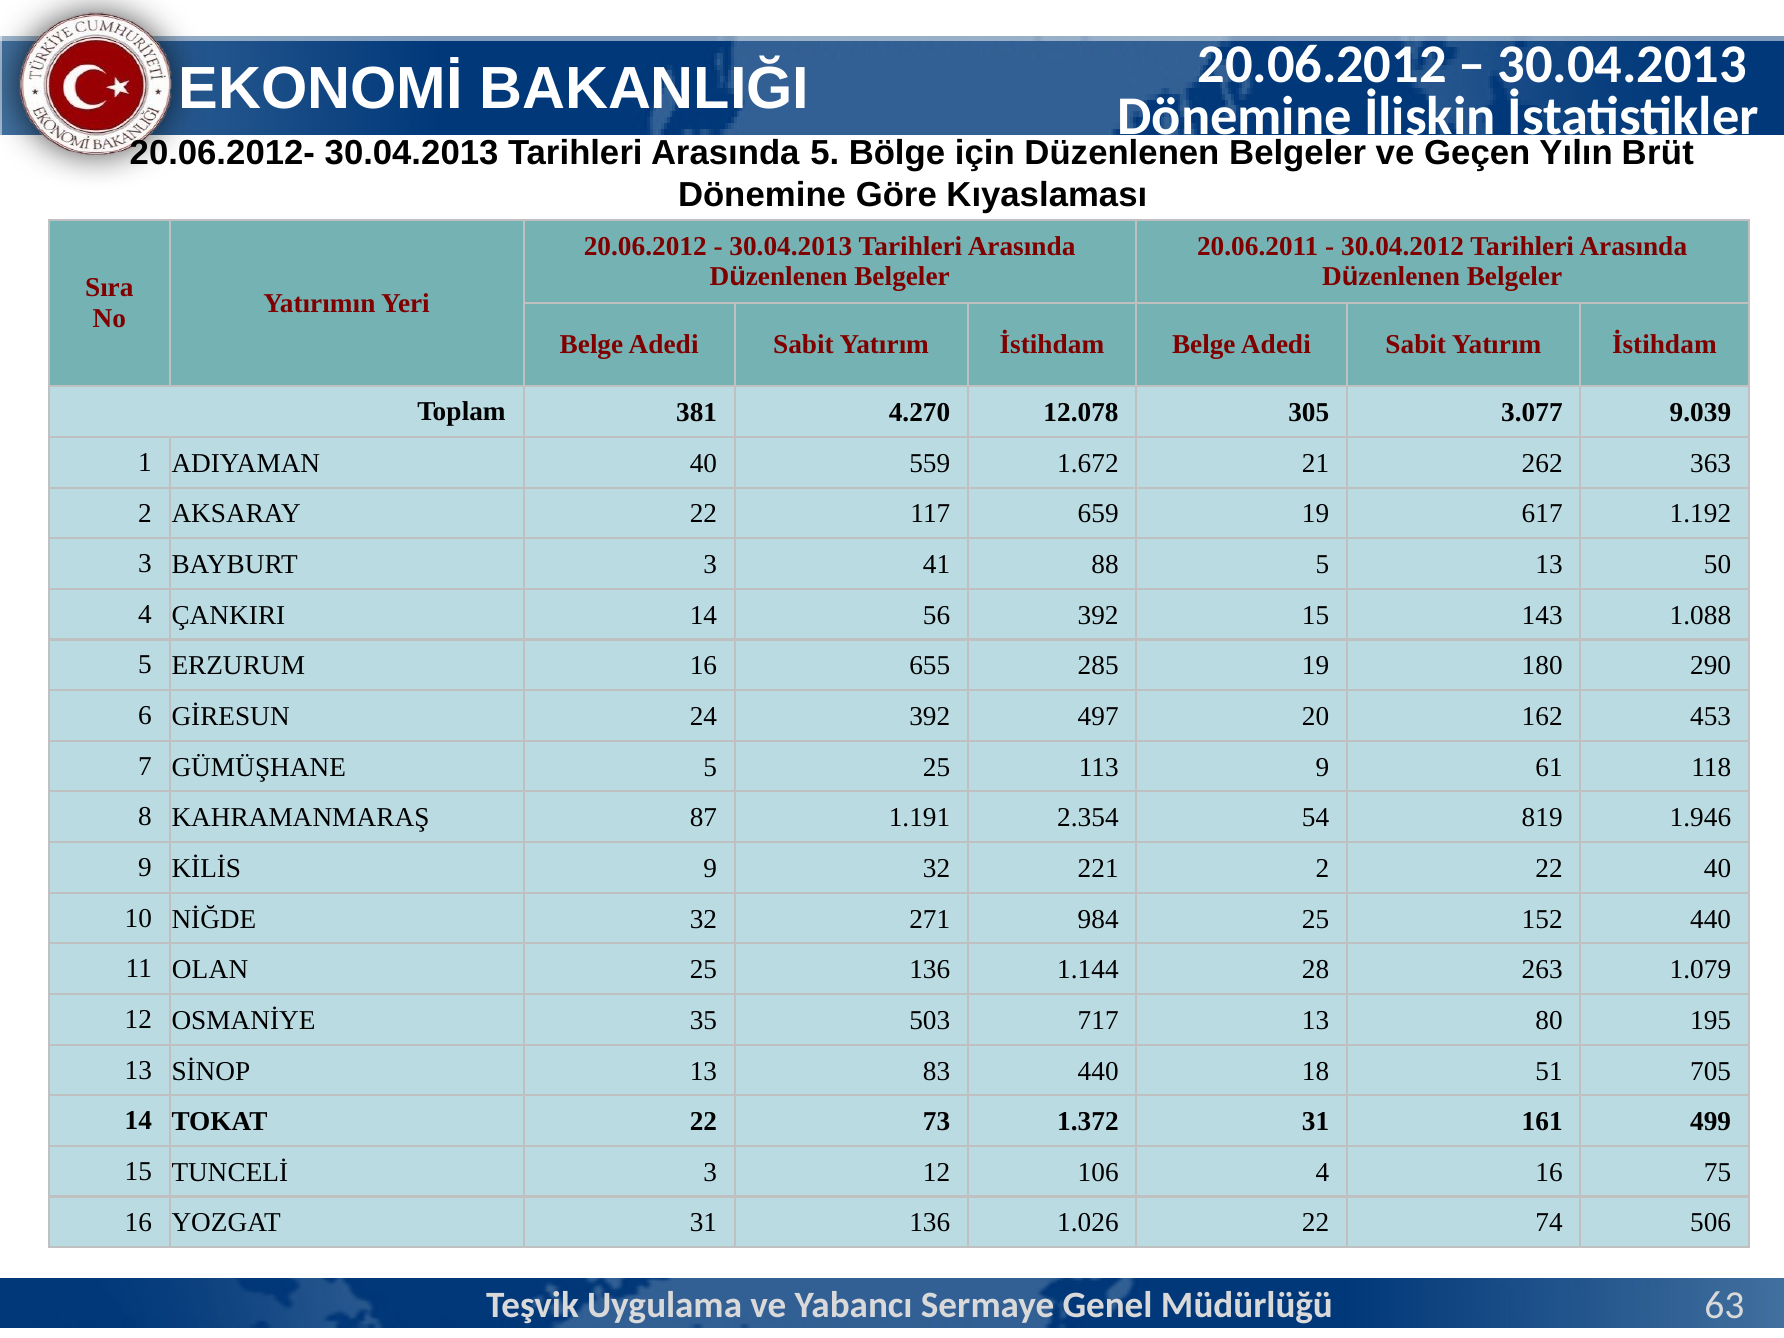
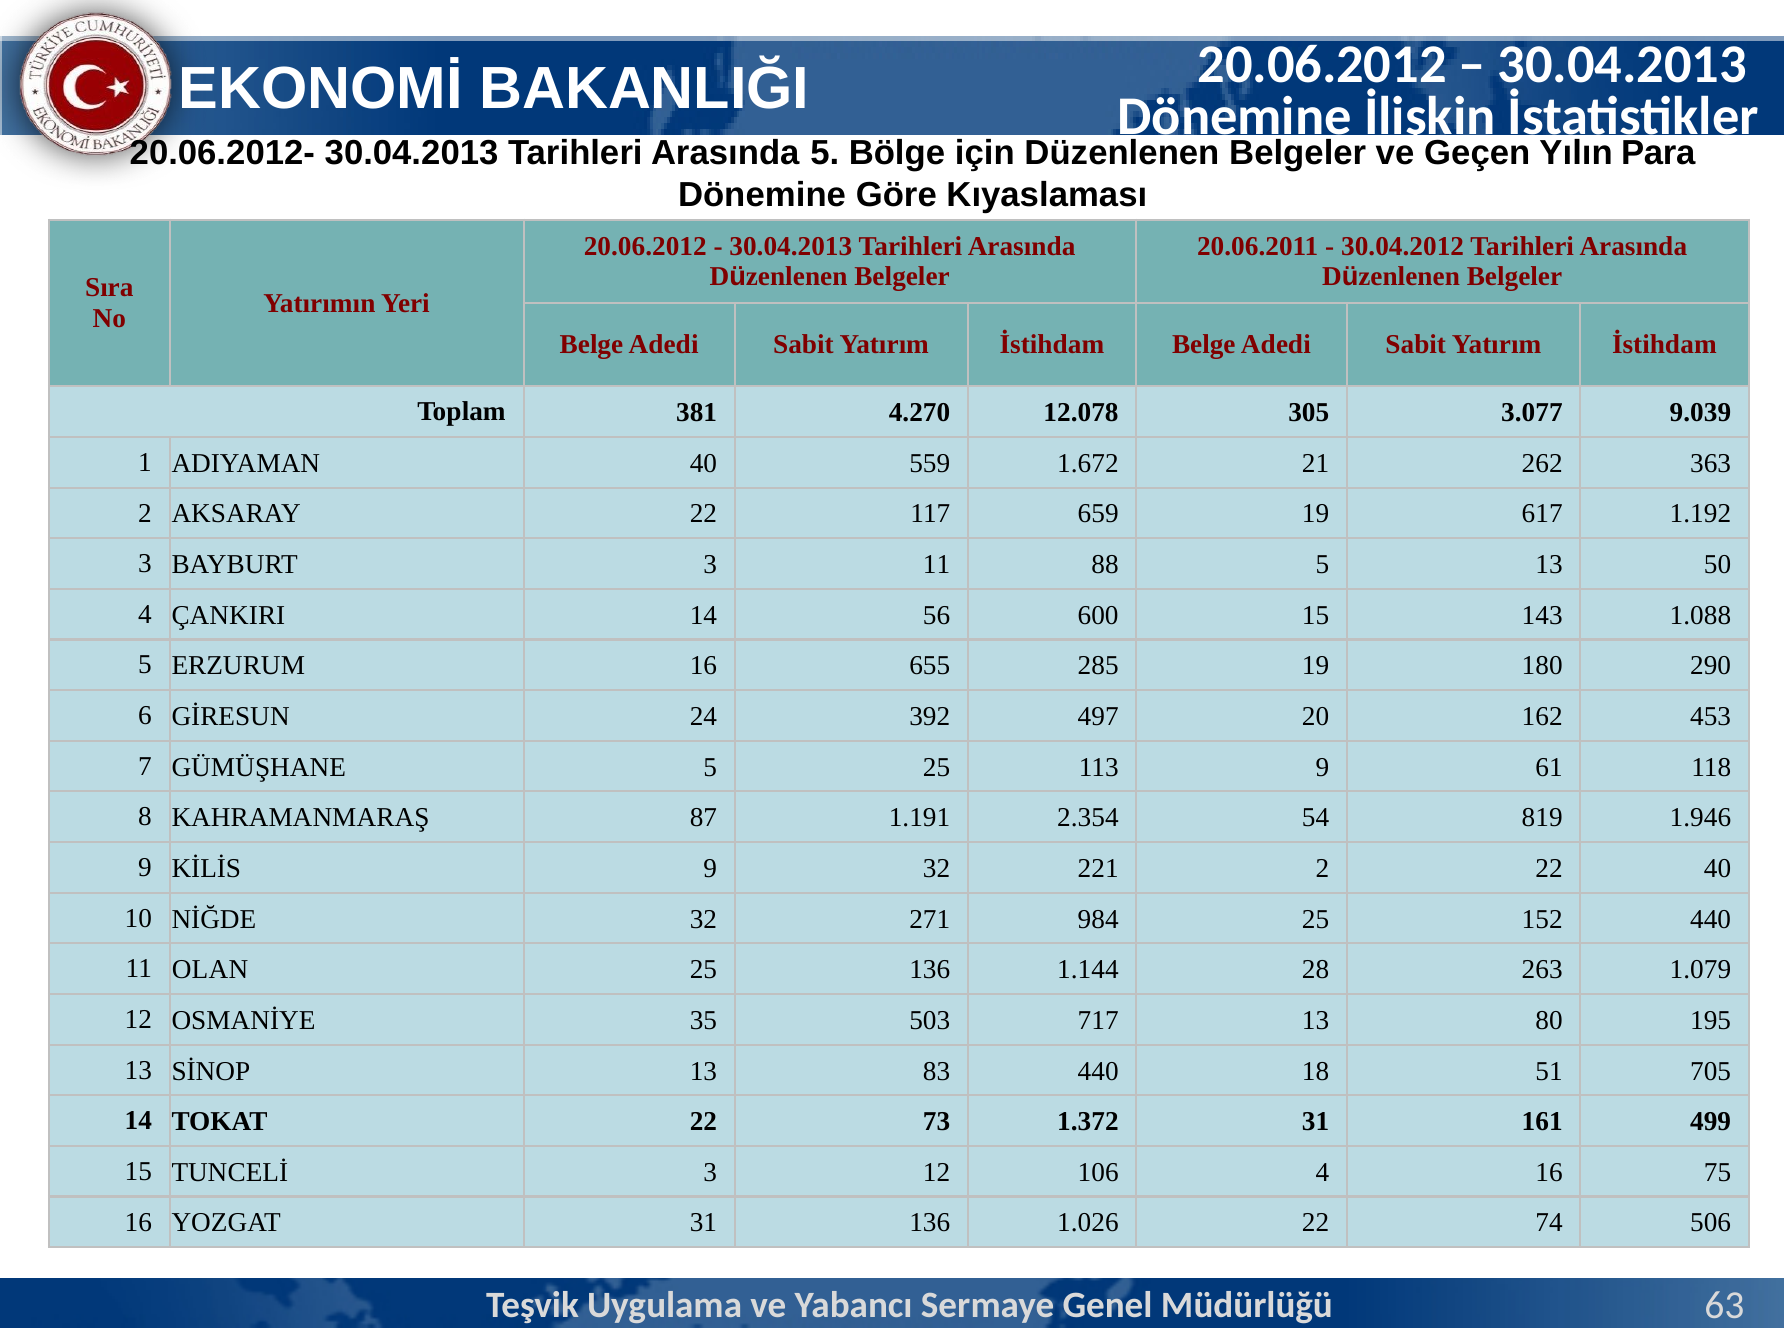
Brüt: Brüt -> Para (1658, 153)
3 41: 41 -> 11 (937, 565)
56 392: 392 -> 600 (1098, 615)
